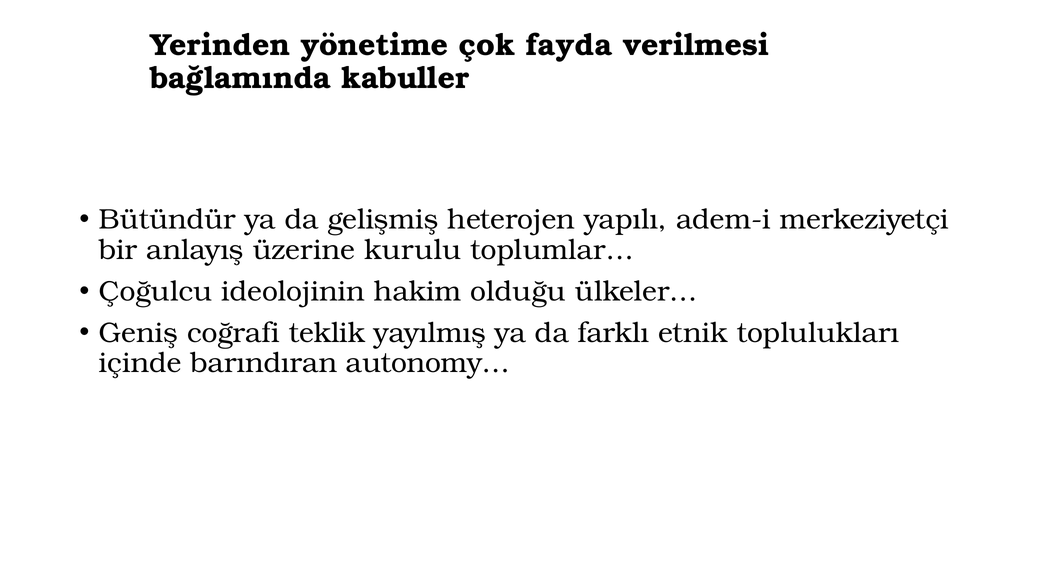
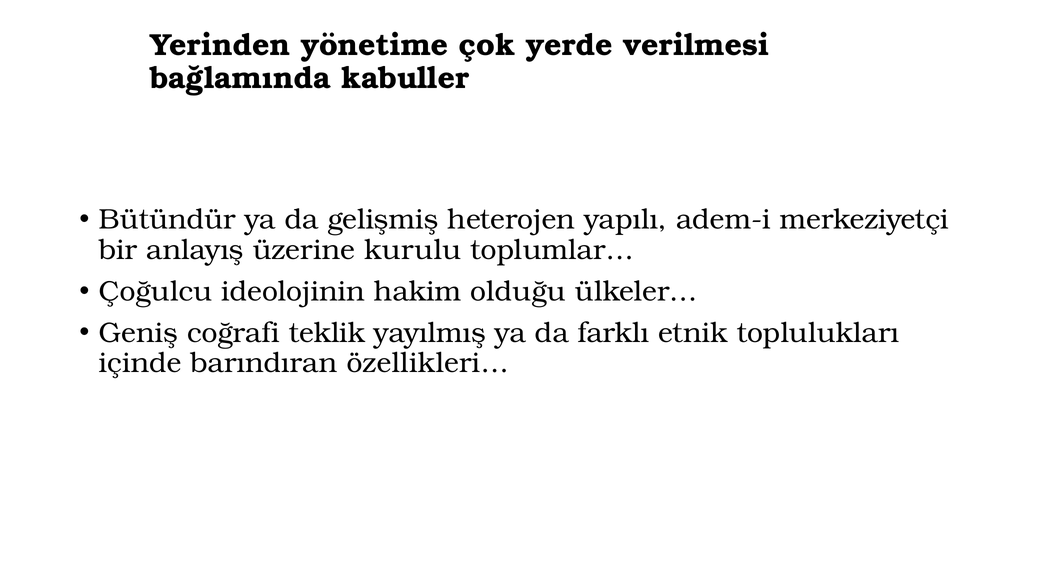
fayda: fayda -> yerde (569, 45)
autonomy…: autonomy… -> özellikleri… (428, 363)
